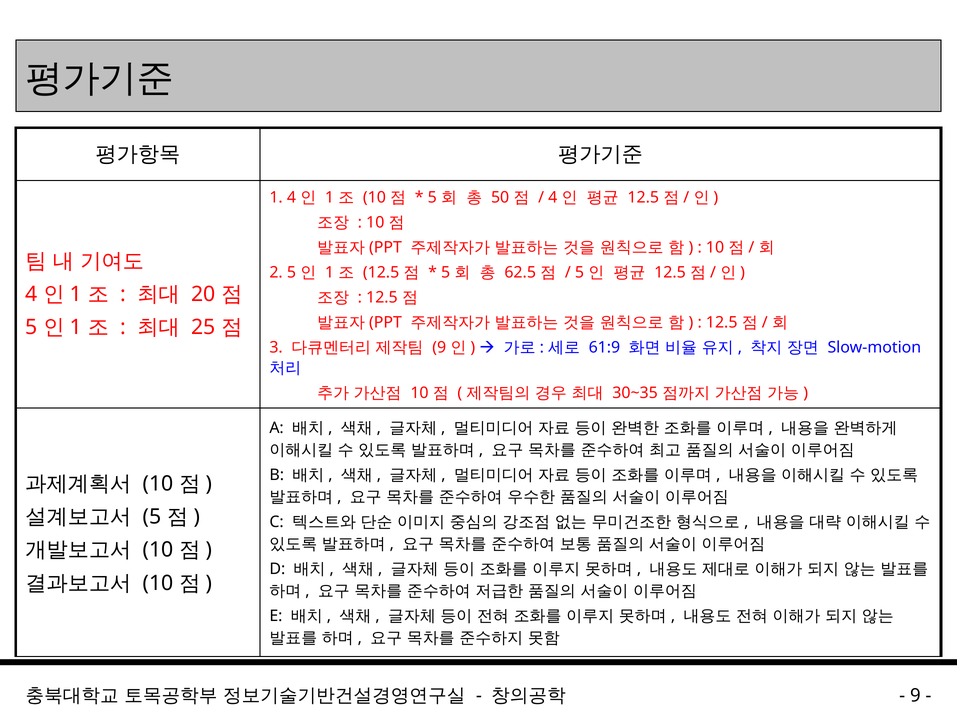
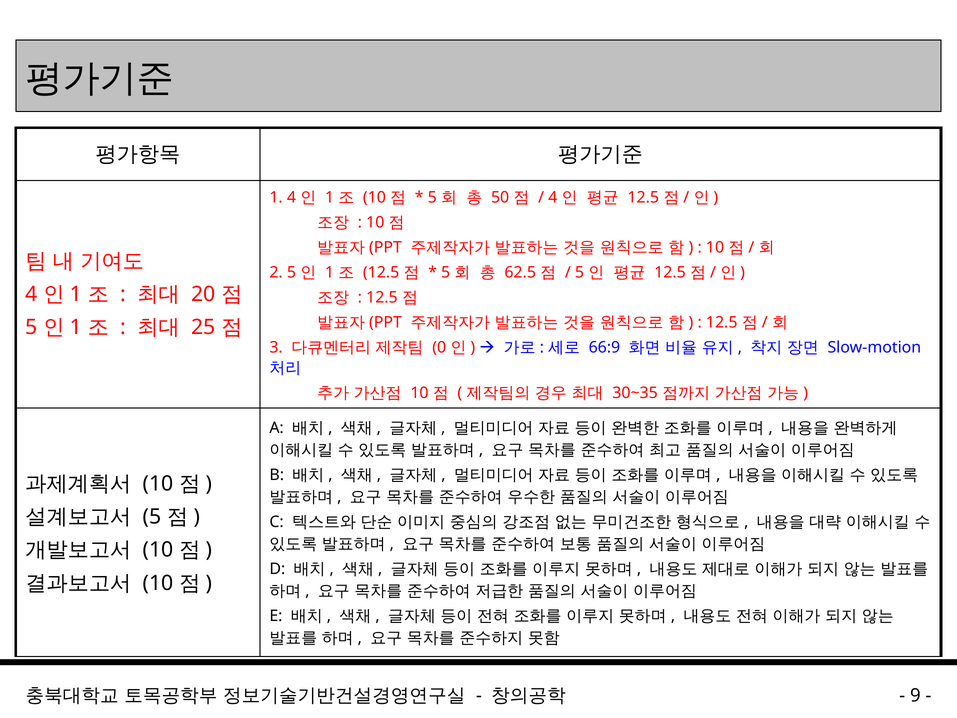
9: 9 -> 0 (439, 348)
61:9: 61:9 -> 66:9 (604, 348)
